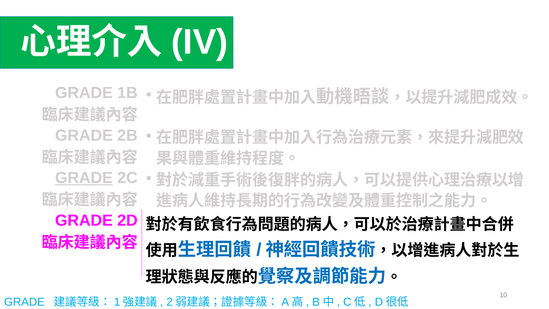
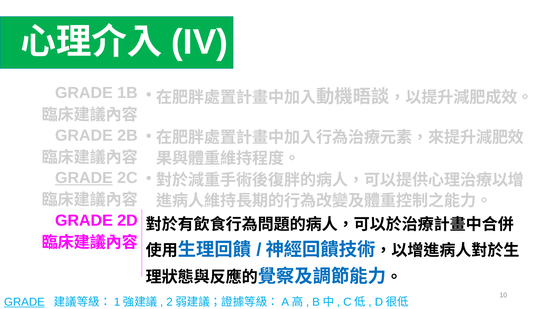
GRADE underline: none -> present (24, 302)
